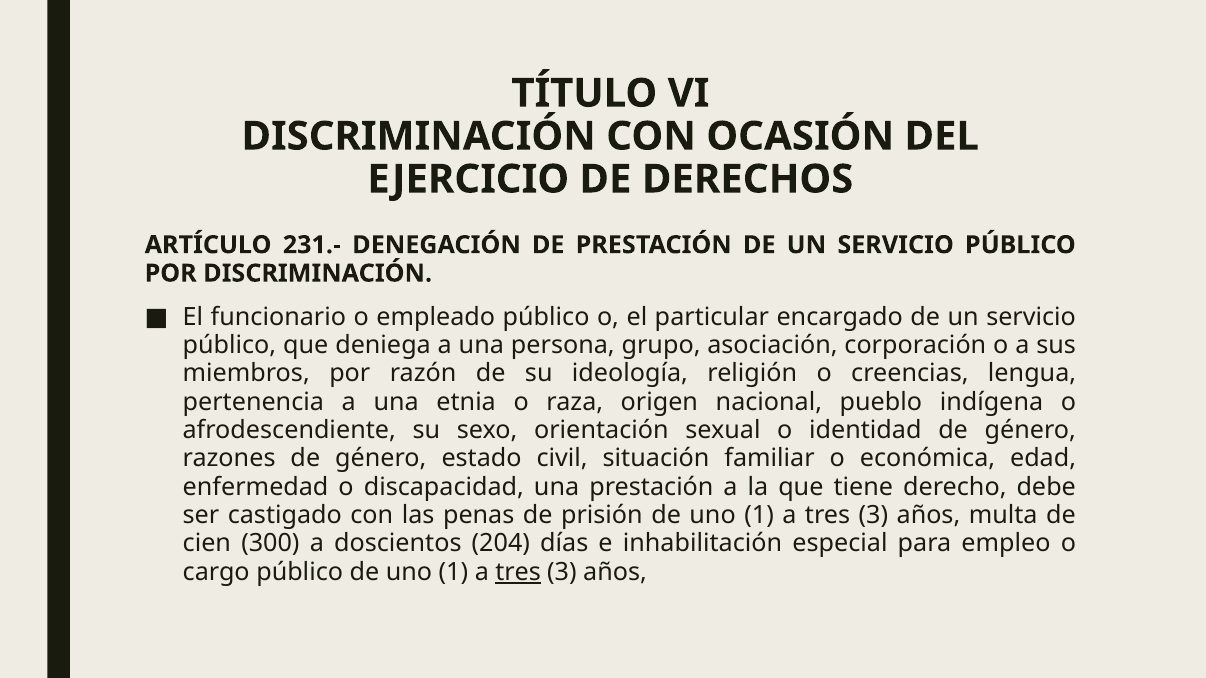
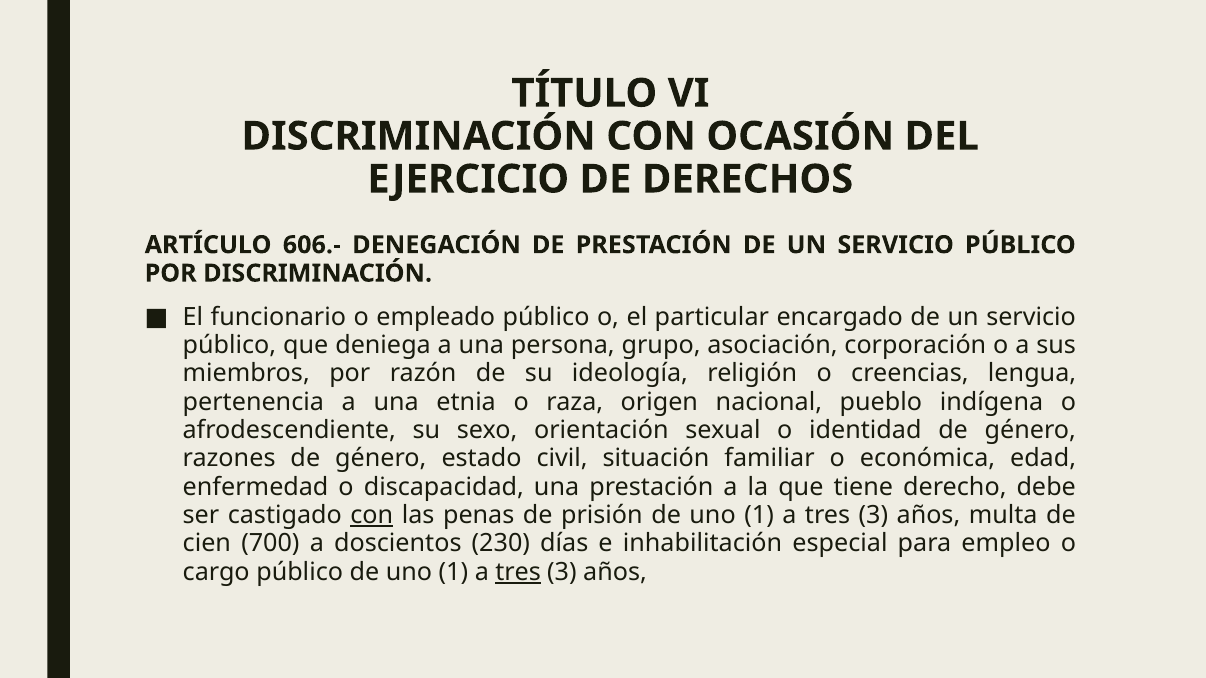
231.-: 231.- -> 606.- (312, 245)
con underline: none -> present (372, 516)
300: 300 -> 700 (270, 544)
204: 204 -> 230 (501, 544)
